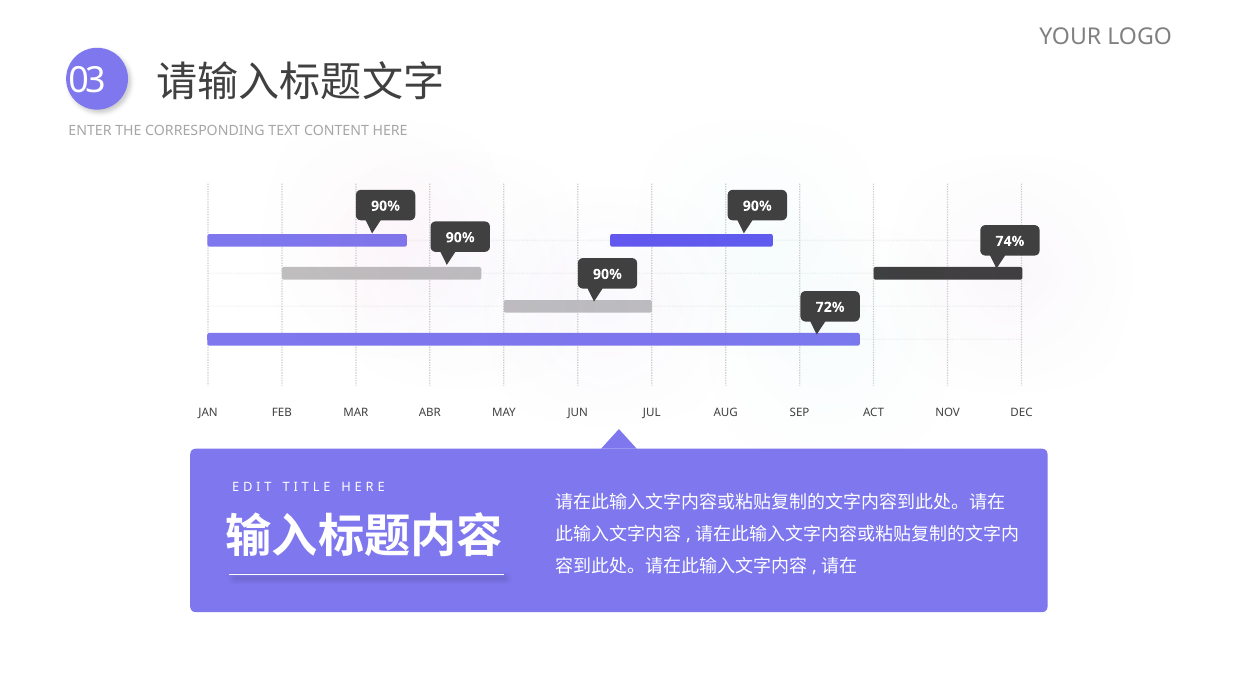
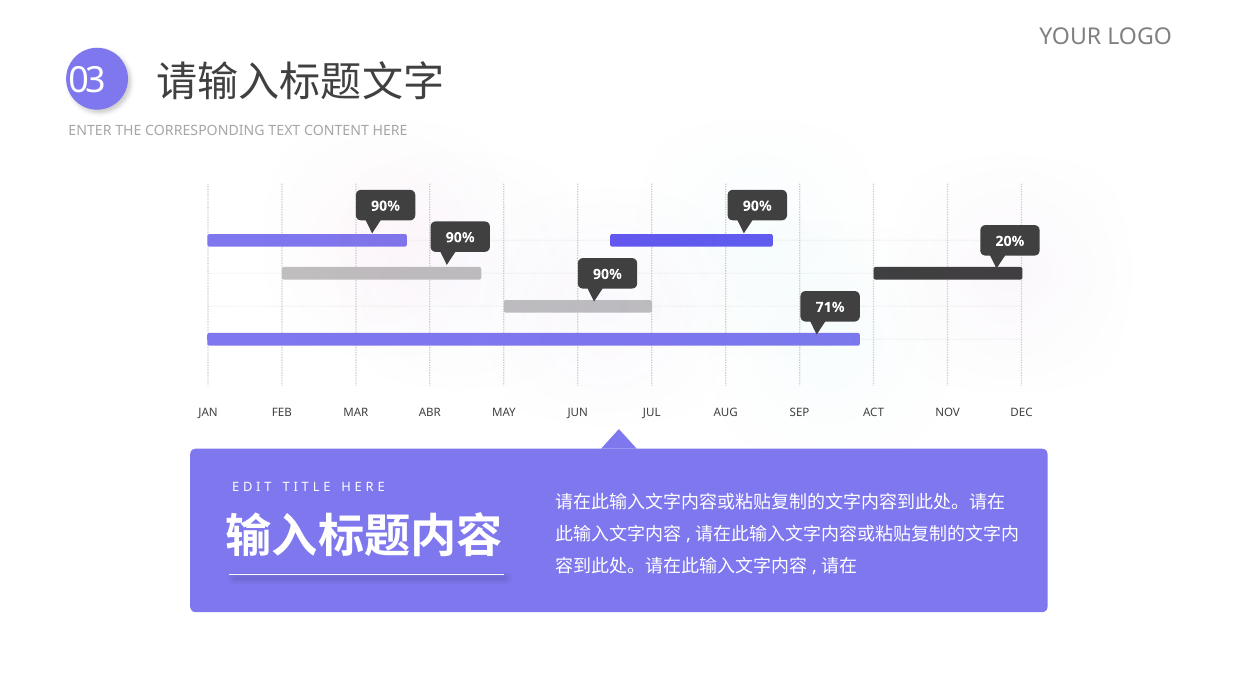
74%: 74% -> 20% (1010, 241)
72%: 72% -> 71% (830, 307)
